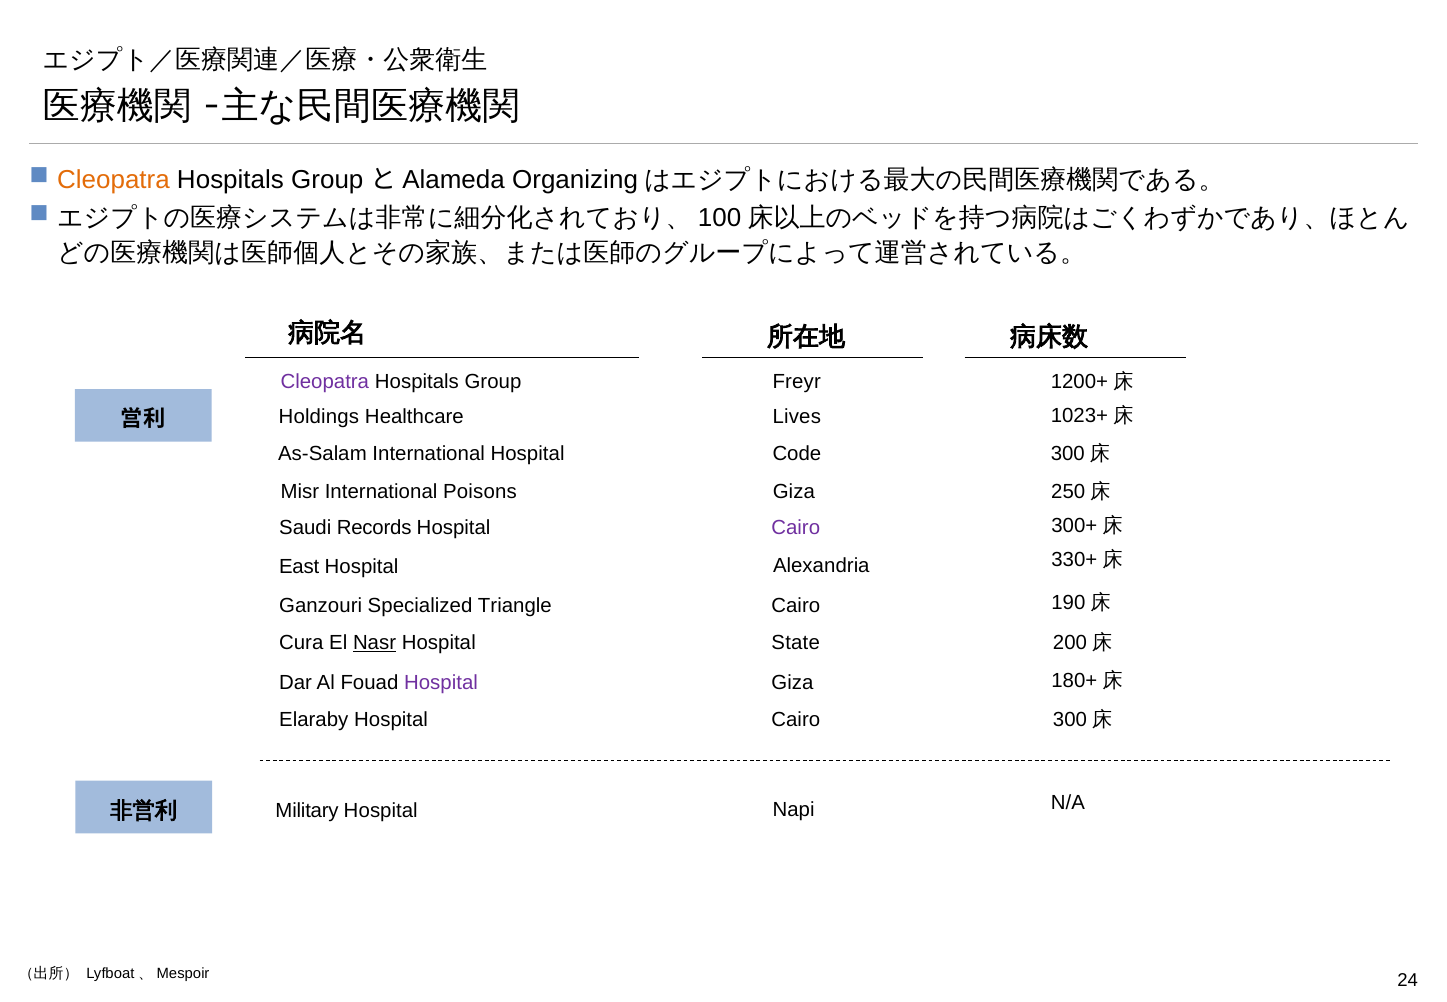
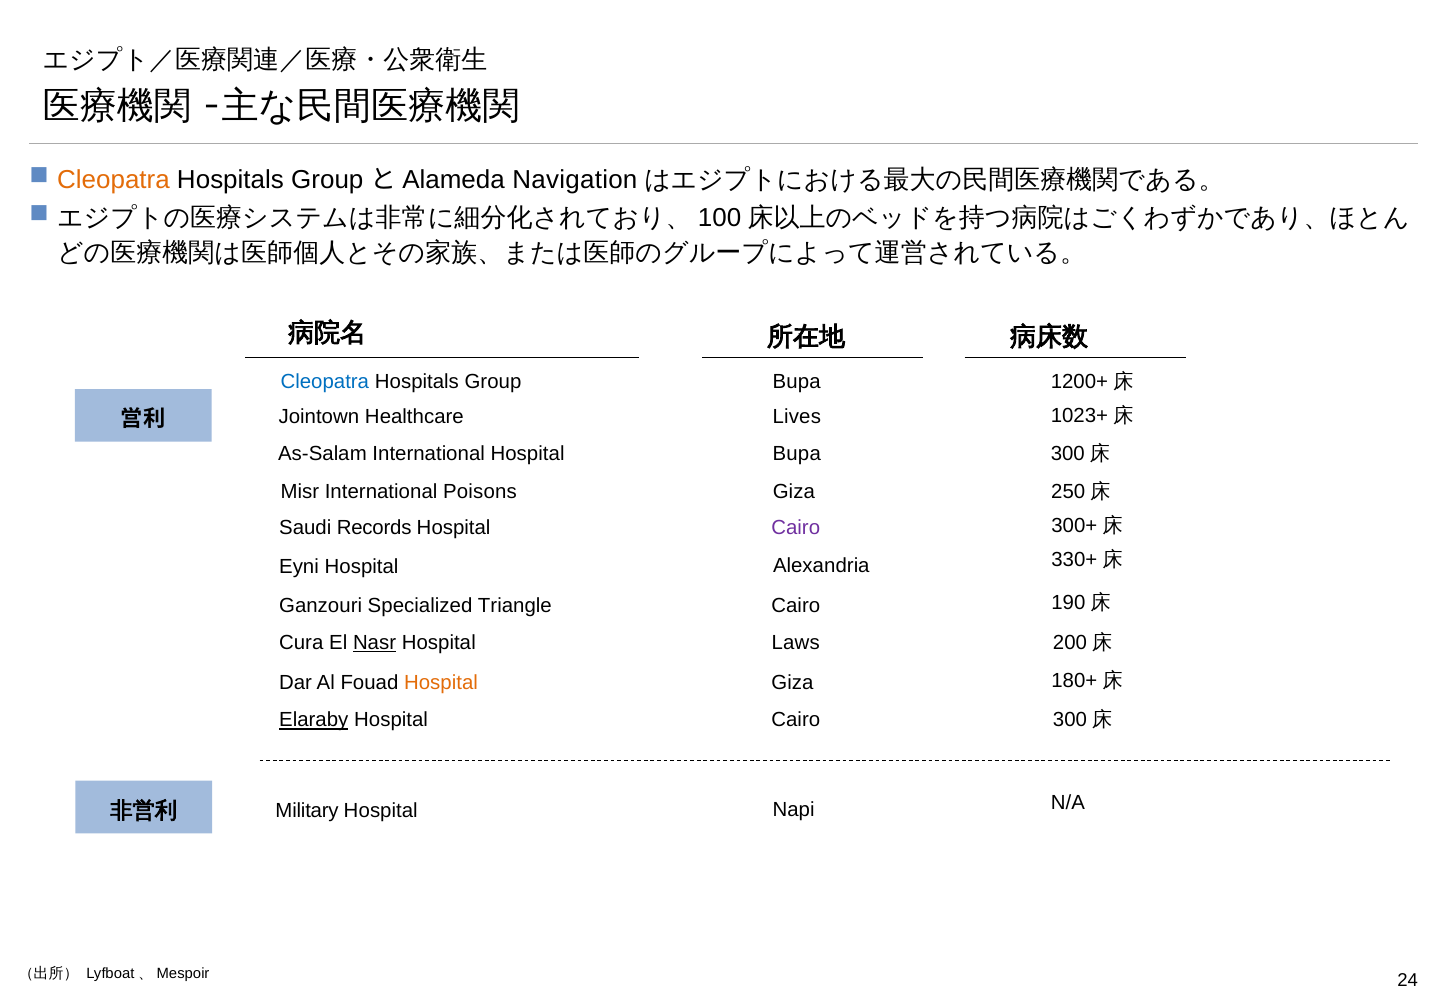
Organizing: Organizing -> Navigation (575, 180)
Cleopatra colour: purple -> blue (325, 382)
Freyr: Freyr -> Bupa (797, 382)
Holdings: Holdings -> Jointown (319, 417)
Code: Code -> Bupa (797, 453)
East: East -> Eyni (299, 567)
State: State -> Laws (796, 643)
Hospital colour: purple -> orange (441, 683)
Elaraby underline: none -> present (314, 720)
